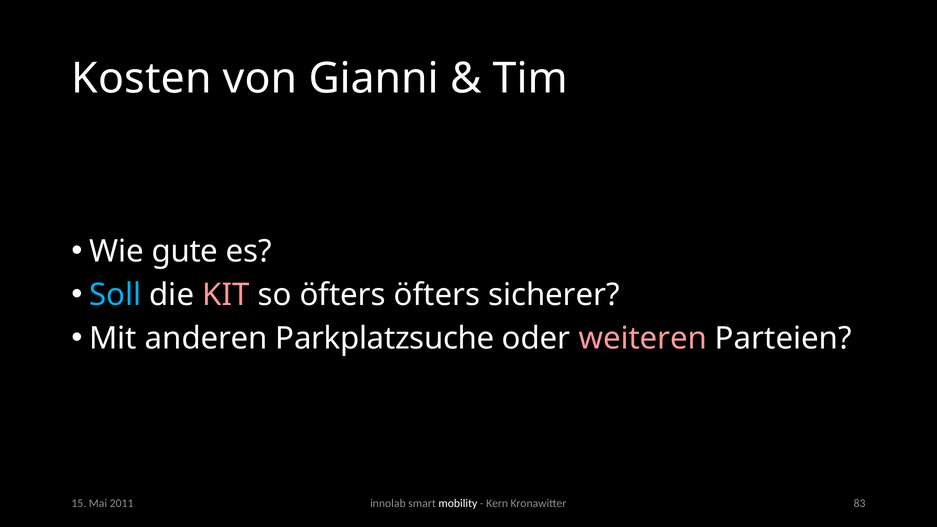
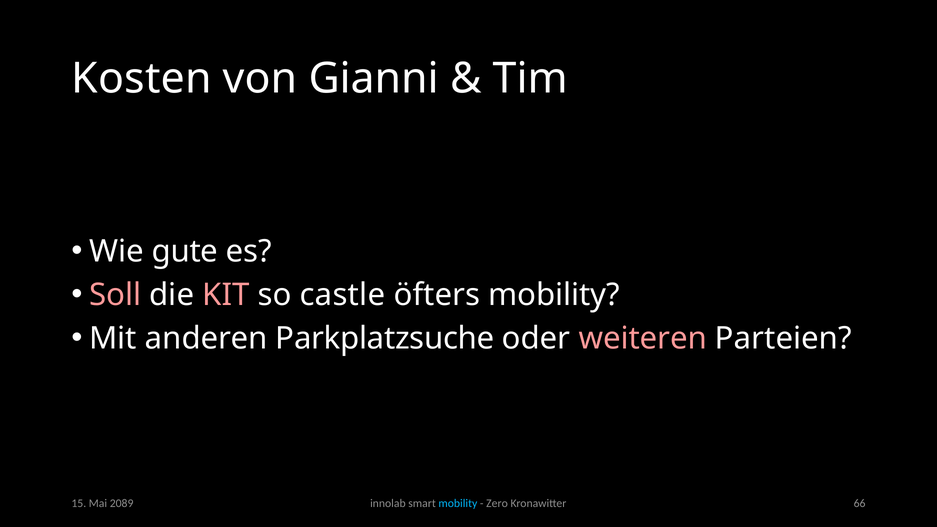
Soll colour: light blue -> pink (115, 295)
so öfters: öfters -> castle (343, 295)
öfters sicherer: sicherer -> mobility (554, 295)
2011: 2011 -> 2089 (122, 503)
mobility colour: white -> light blue (458, 503)
Kern: Kern -> Zero (497, 503)
83: 83 -> 66 (860, 503)
